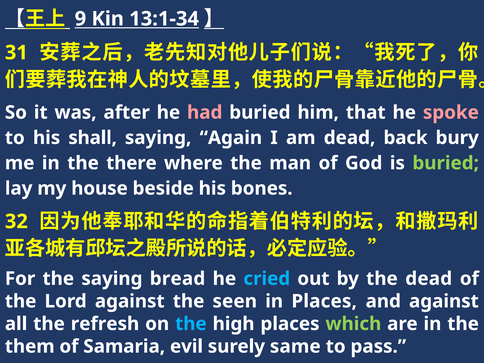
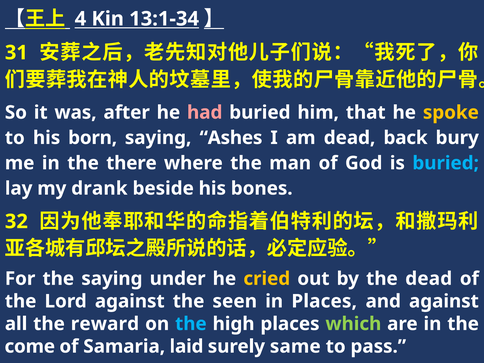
9: 9 -> 4 (80, 19)
spoke colour: pink -> yellow (451, 112)
shall: shall -> born (93, 138)
Again: Again -> Ashes (231, 138)
buried colour: light green -> light blue (446, 163)
house: house -> drank (99, 188)
bread: bread -> under (178, 279)
cried colour: light blue -> yellow (267, 279)
refresh: refresh -> reward (105, 324)
them: them -> come (30, 346)
evil: evil -> laid (187, 346)
